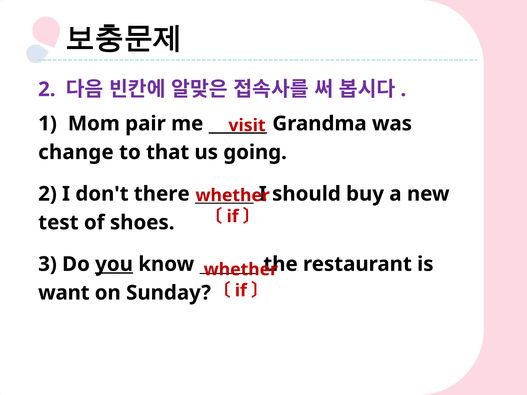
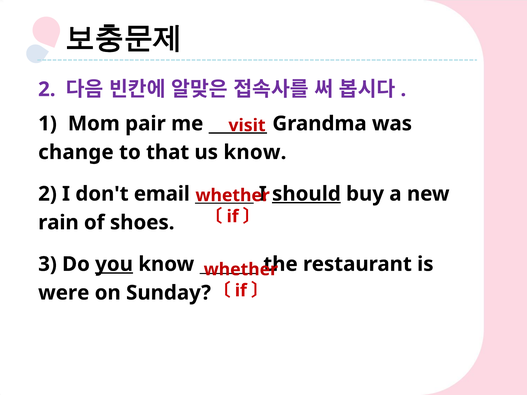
us going: going -> know (255, 152)
there: there -> email (162, 194)
should underline: none -> present (306, 194)
test: test -> rain (58, 223)
want: want -> were (64, 293)
